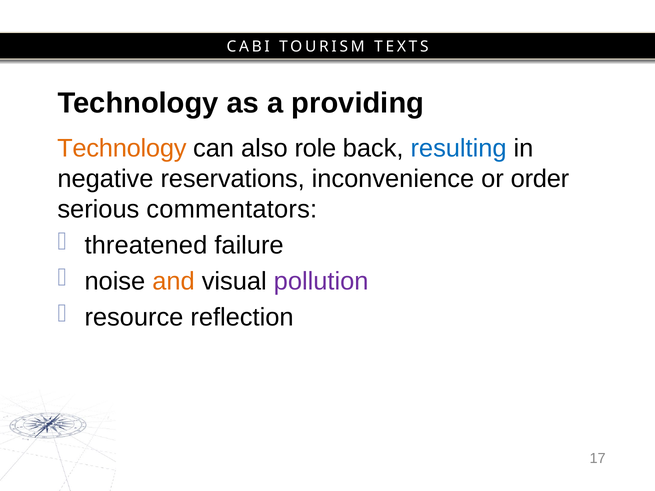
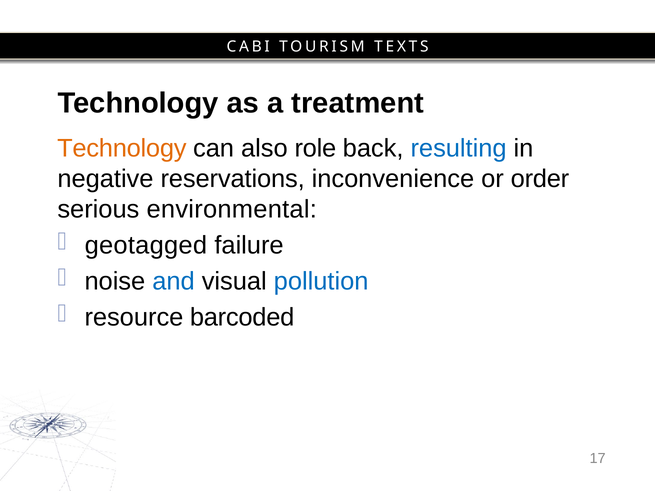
providing: providing -> treatment (358, 103)
commentators: commentators -> environmental (232, 210)
threatened: threatened -> geotagged (146, 246)
and colour: orange -> blue (173, 282)
pollution colour: purple -> blue (321, 282)
reflection: reflection -> barcoded (242, 318)
